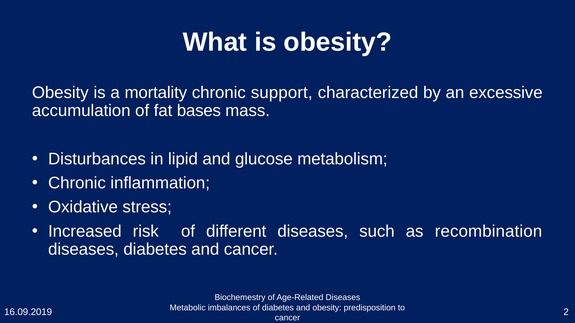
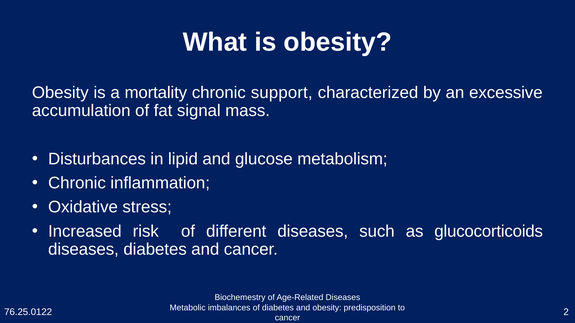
bases: bases -> signal (199, 111)
recombination: recombination -> glucocorticoids (489, 231)
16.09.2019: 16.09.2019 -> 76.25.0122 (28, 312)
